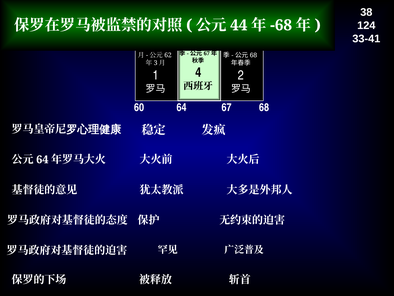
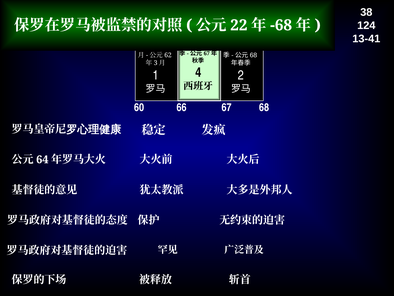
44: 44 -> 22 (239, 25)
33-41: 33-41 -> 13-41 (366, 39)
60 64: 64 -> 66 (182, 107)
